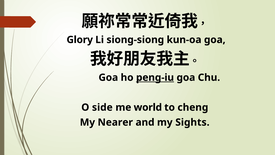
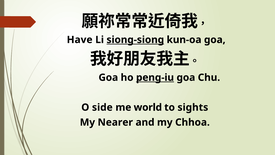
Glory: Glory -> Have (80, 40)
siong-siong underline: none -> present (135, 40)
cheng: cheng -> sights (193, 107)
Sights: Sights -> Chhoa (192, 122)
